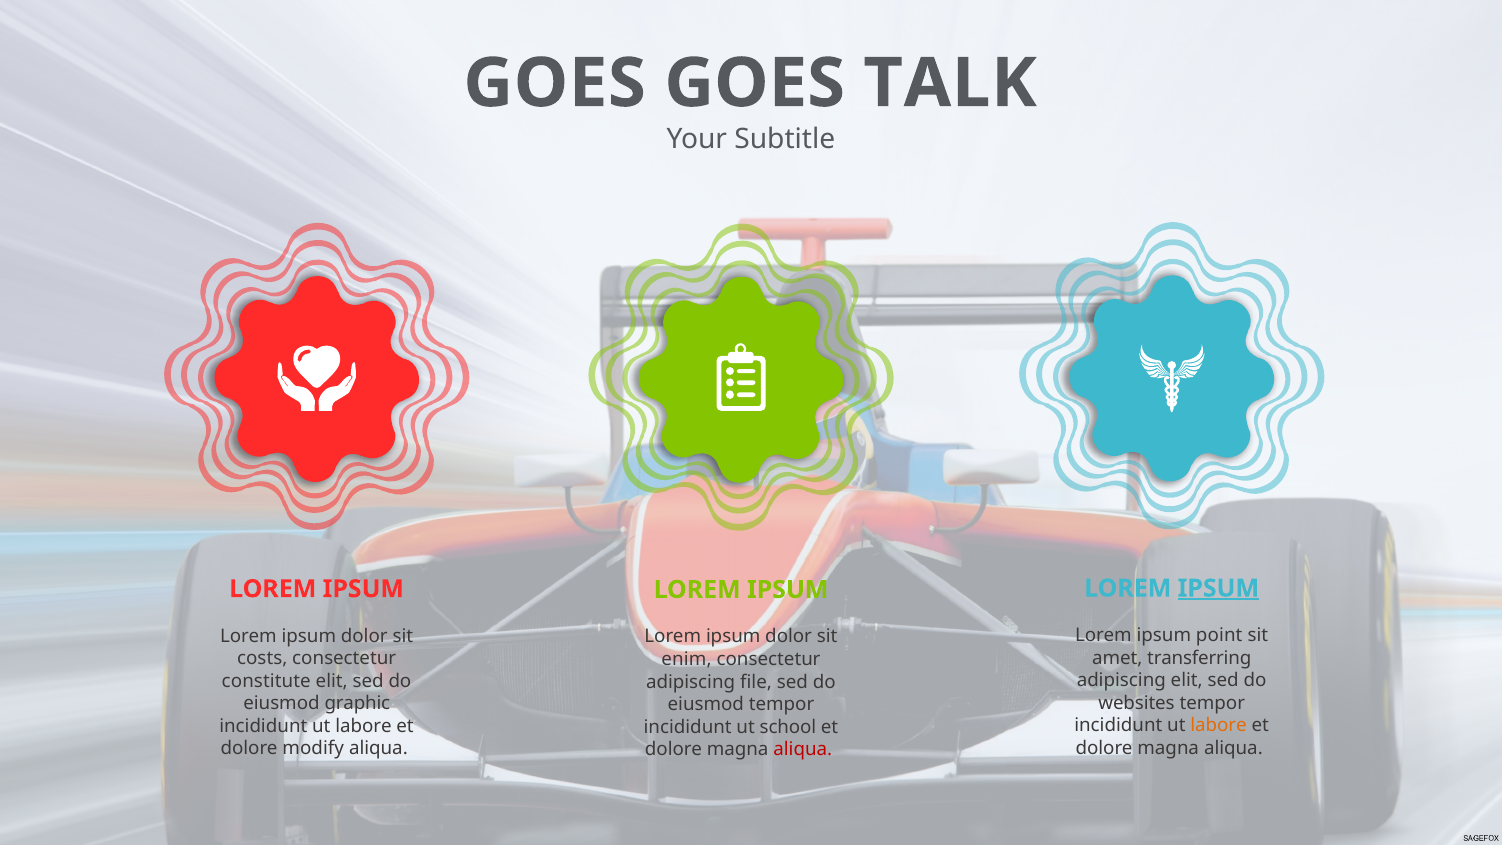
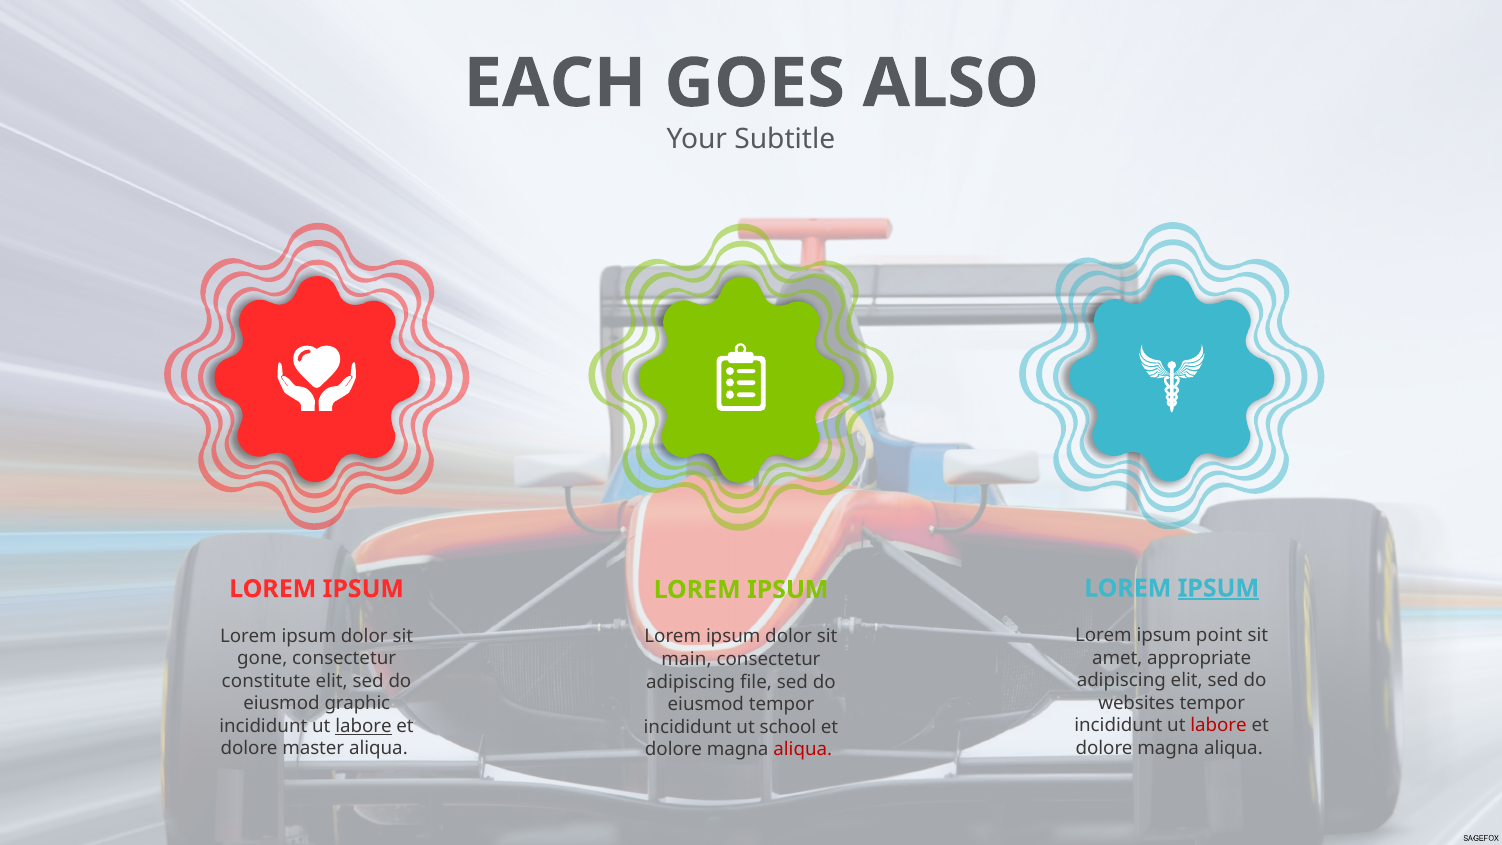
GOES: GOES -> EACH (555, 83)
TALK: TALK -> ALSO (951, 83)
transferring: transferring -> appropriate (1199, 658)
costs: costs -> gone (262, 658)
enim: enim -> main (687, 659)
labore colour: orange -> red (1219, 725)
labore underline: none -> present (364, 726)
modify: modify -> master (313, 749)
